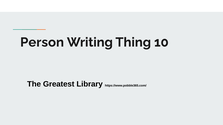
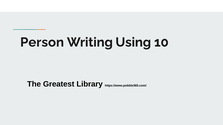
Thing: Thing -> Using (133, 42)
